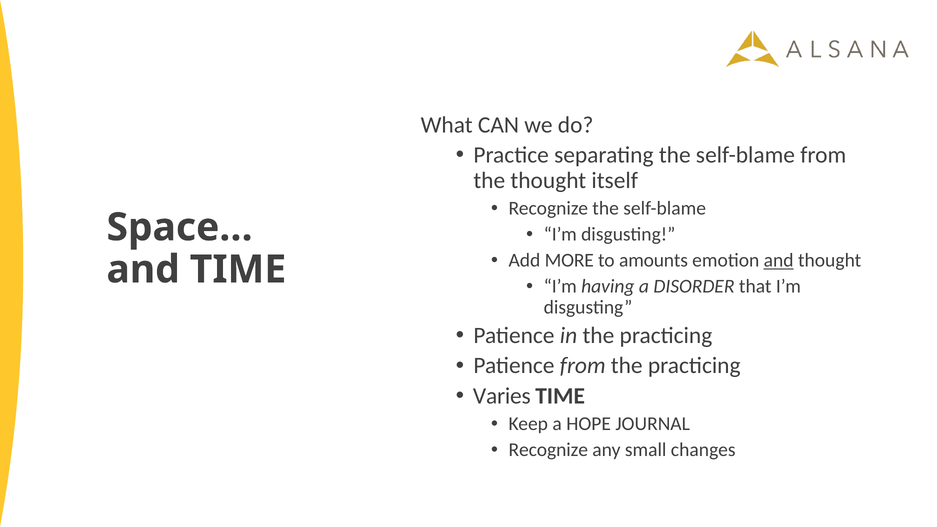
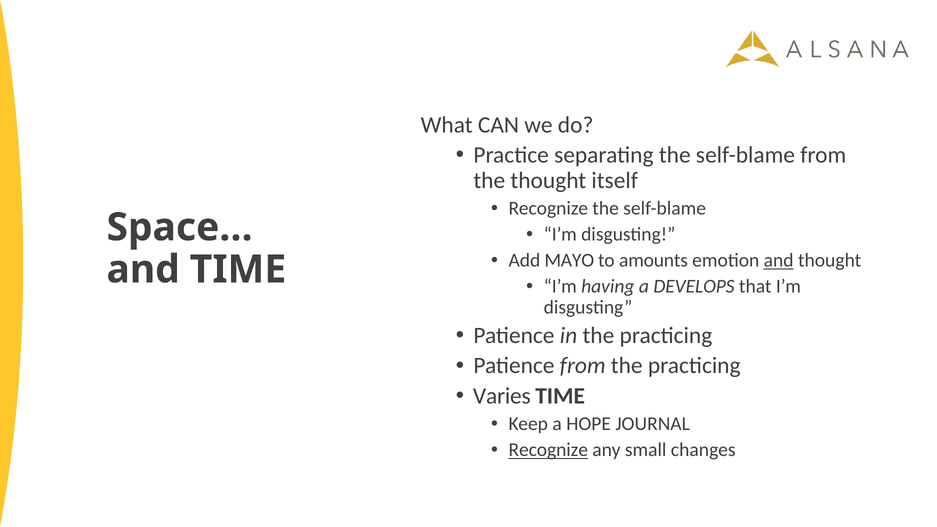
MORE: MORE -> MAYO (569, 260)
DISORDER: DISORDER -> DEVELOPS (694, 286)
Recognize underline: none -> present (548, 450)
